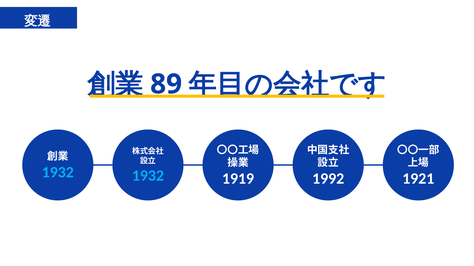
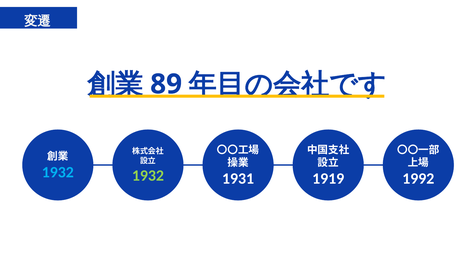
1932 colour: light blue -> light green (148, 176)
1919: 1919 -> 1931 (238, 179)
1992: 1992 -> 1919 (328, 179)
1921: 1921 -> 1992 (418, 179)
